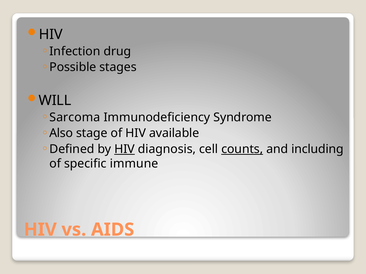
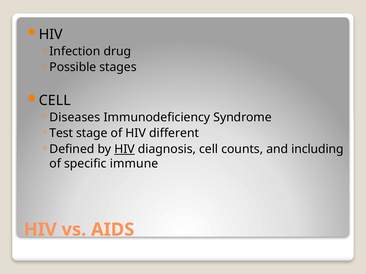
WILL: WILL -> CELL (55, 101)
Sarcoma: Sarcoma -> Diseases (75, 118)
Also: Also -> Test (61, 133)
available: available -> different (174, 133)
counts underline: present -> none (242, 149)
